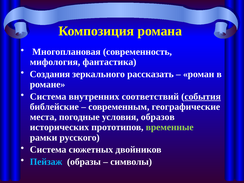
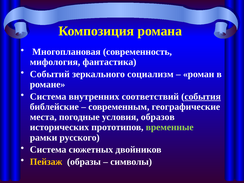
Создания: Создания -> Событий (50, 74)
рассказать: рассказать -> социализм (150, 74)
Пейзаж colour: light blue -> yellow (46, 162)
